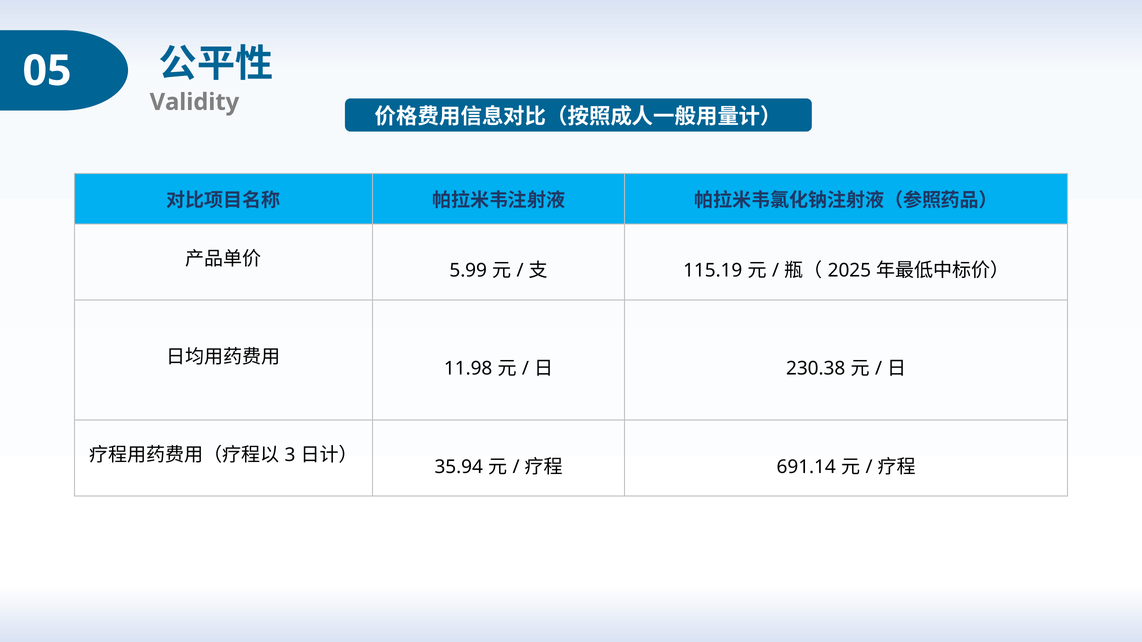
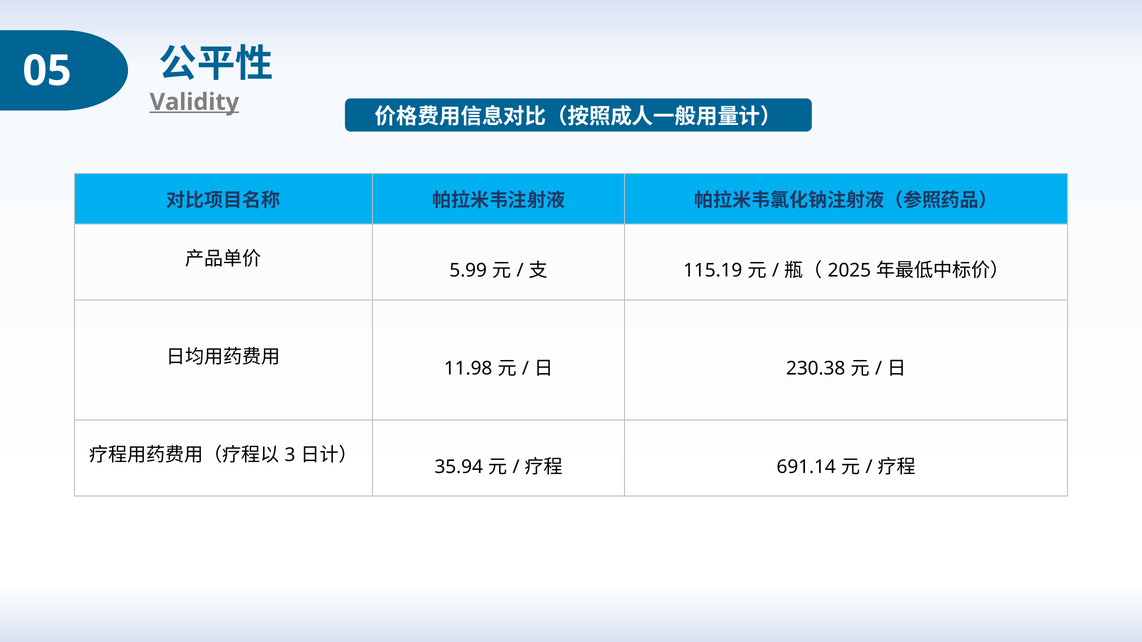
Validity underline: none -> present (194, 102)
